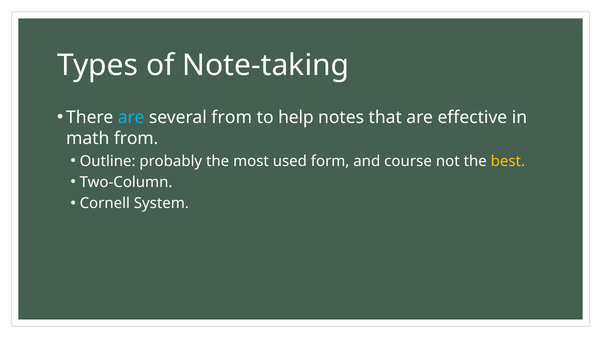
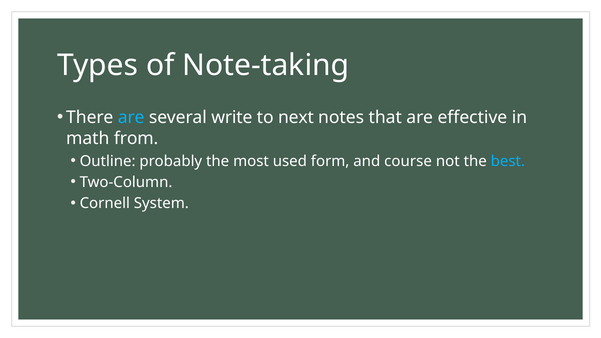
several from: from -> write (232, 118)
help: help -> next (296, 118)
best colour: yellow -> light blue (508, 161)
